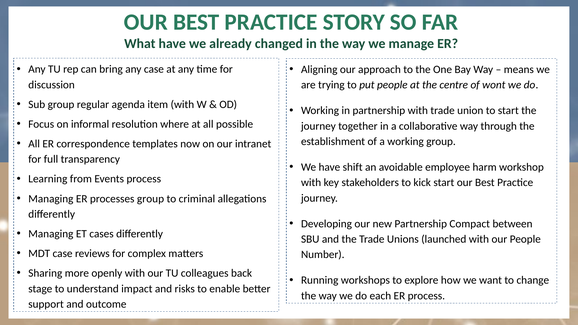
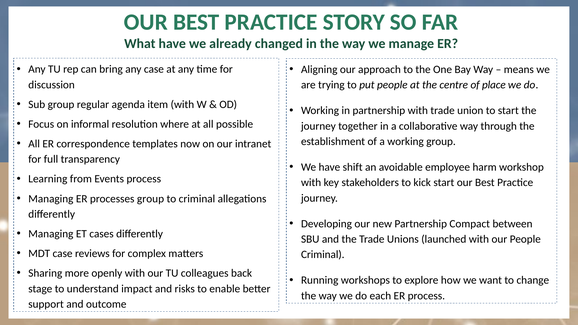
wont: wont -> place (494, 85)
Number: Number -> Criminal (323, 255)
